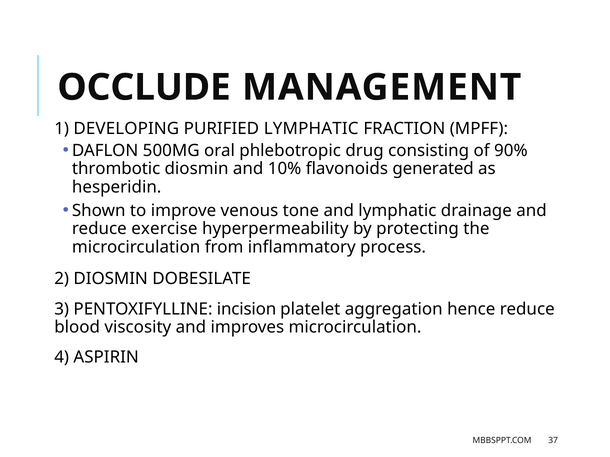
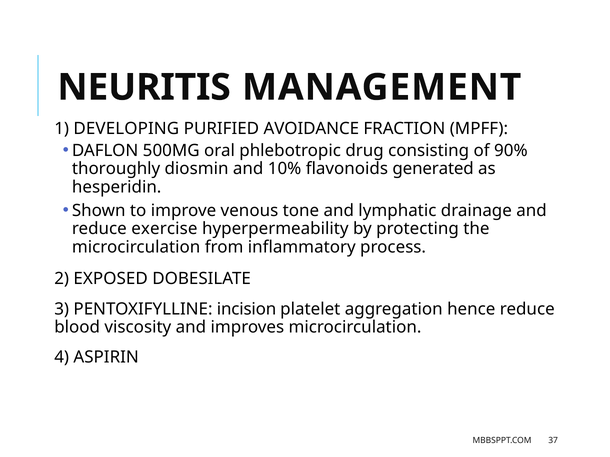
OCCLUDE: OCCLUDE -> NEURITIS (144, 88)
PURIFIED LYMPHATIC: LYMPHATIC -> AVOIDANCE (311, 129)
thrombotic: thrombotic -> thoroughly (116, 169)
2 DIOSMIN: DIOSMIN -> EXPOSED (111, 279)
